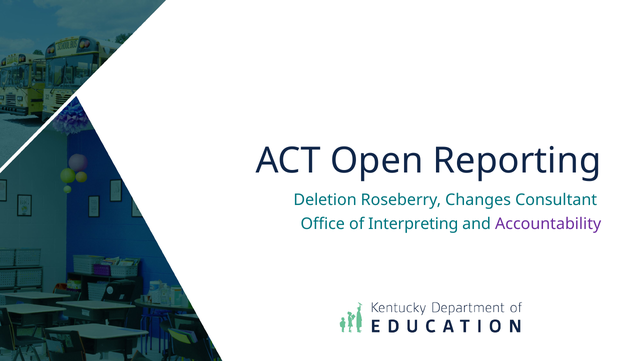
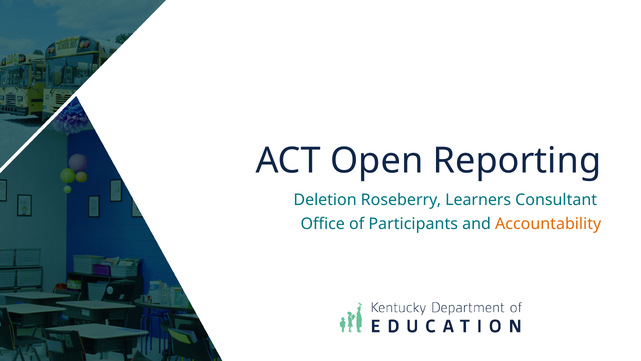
Changes: Changes -> Learners (478, 200)
Interpreting: Interpreting -> Participants (413, 224)
Accountability colour: purple -> orange (548, 224)
